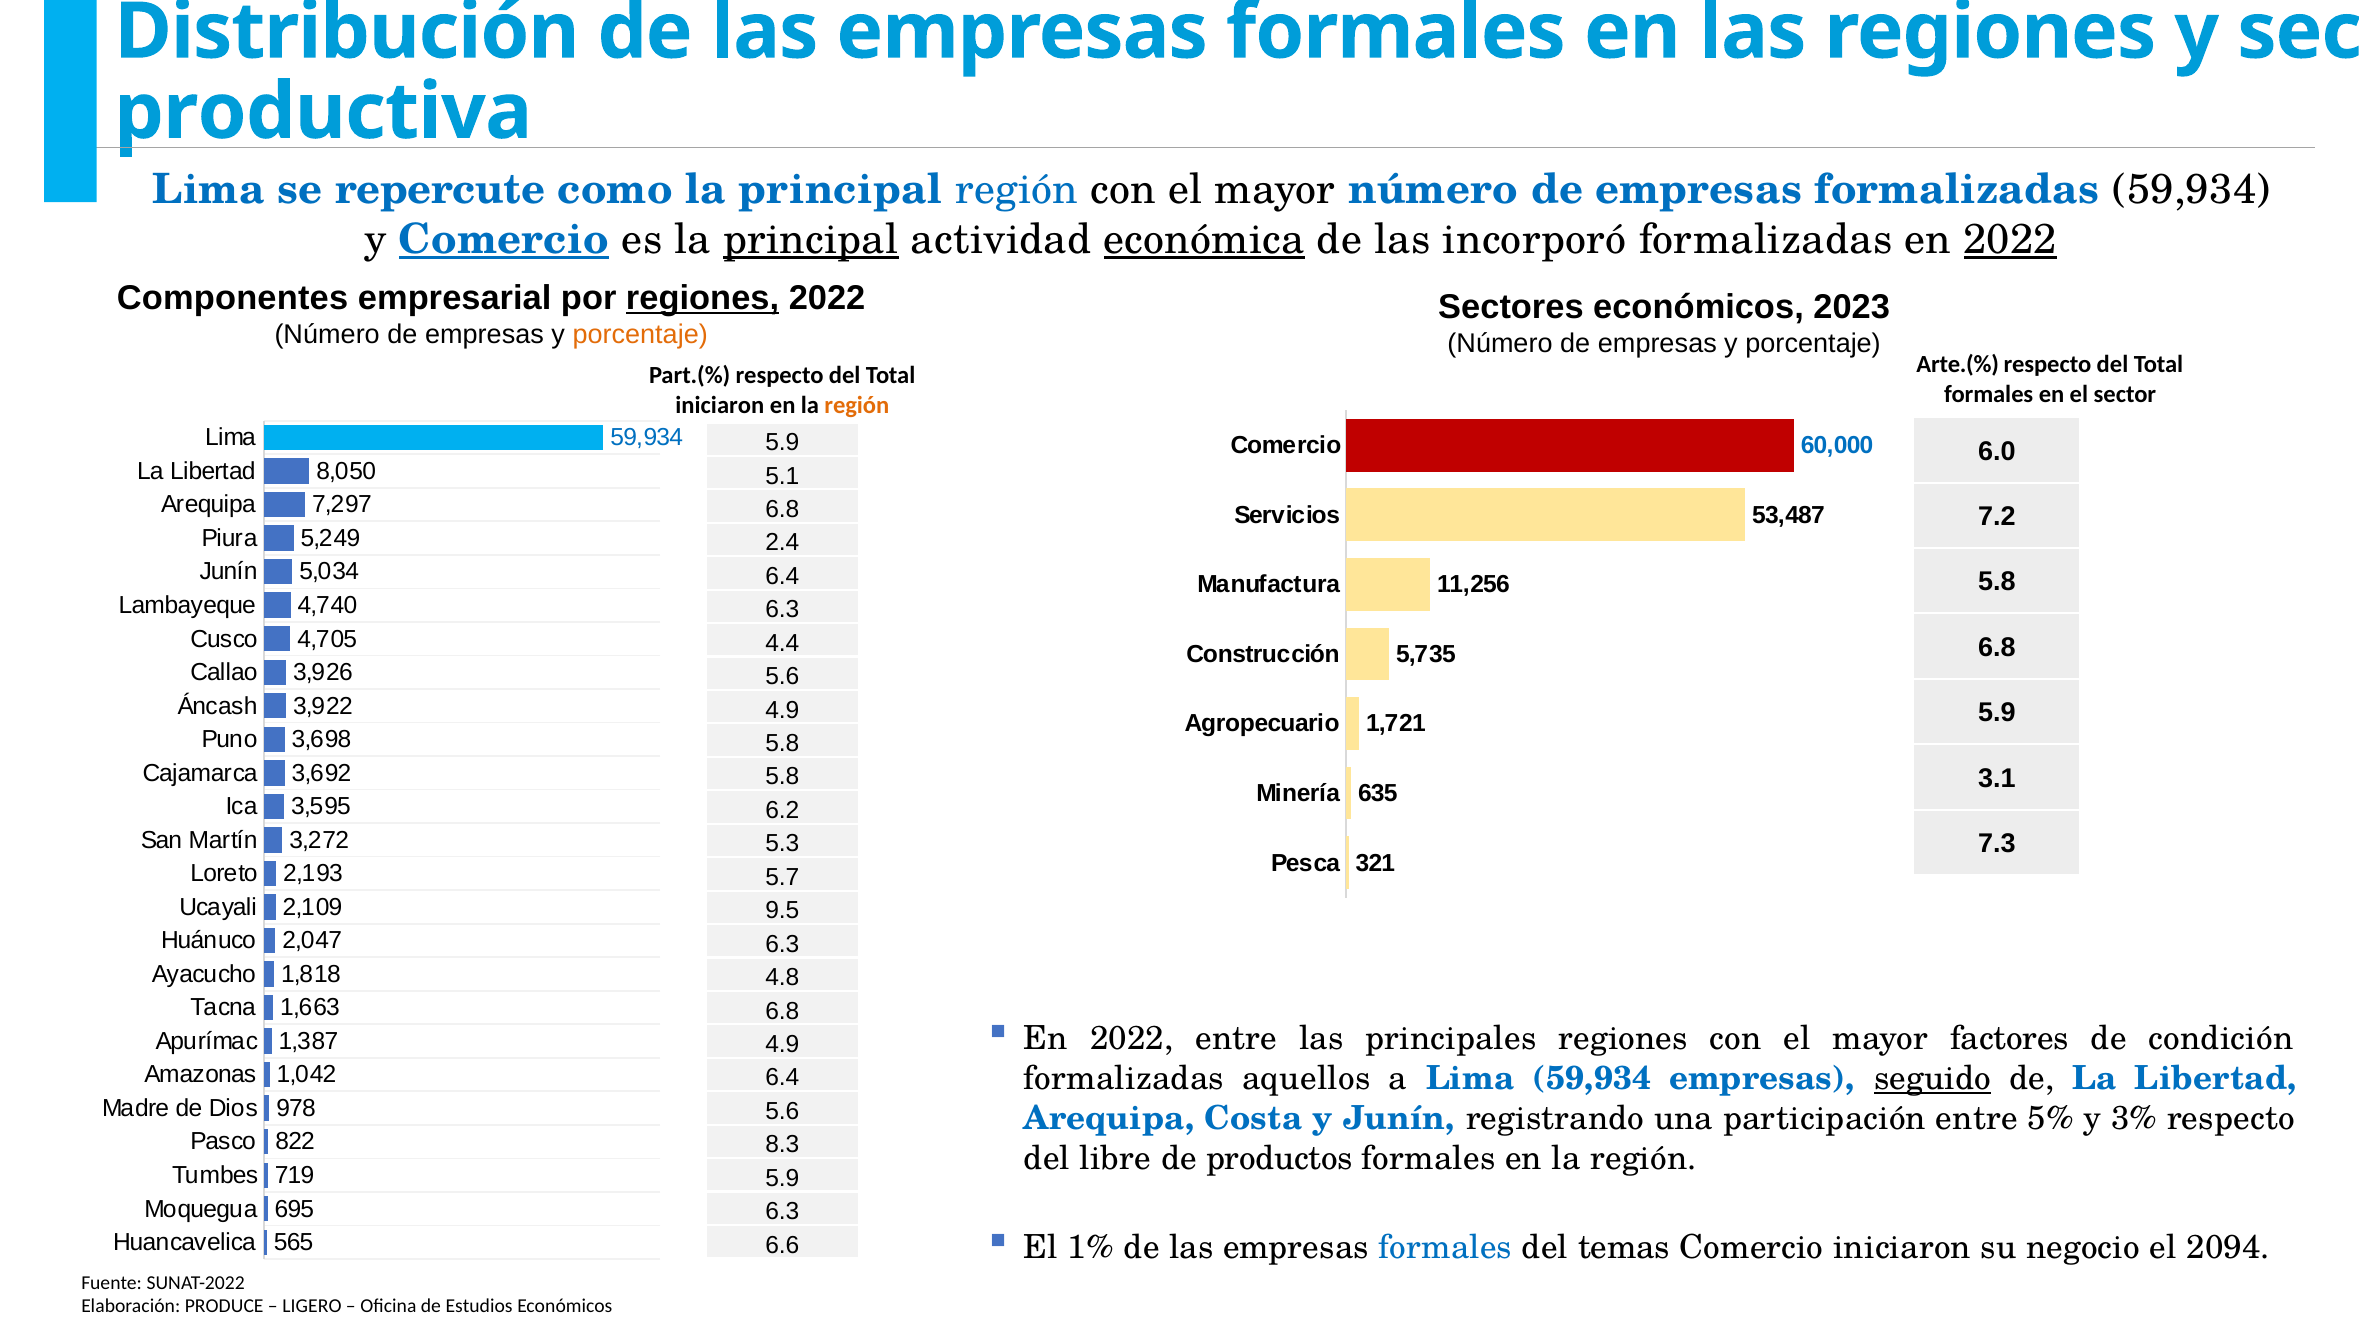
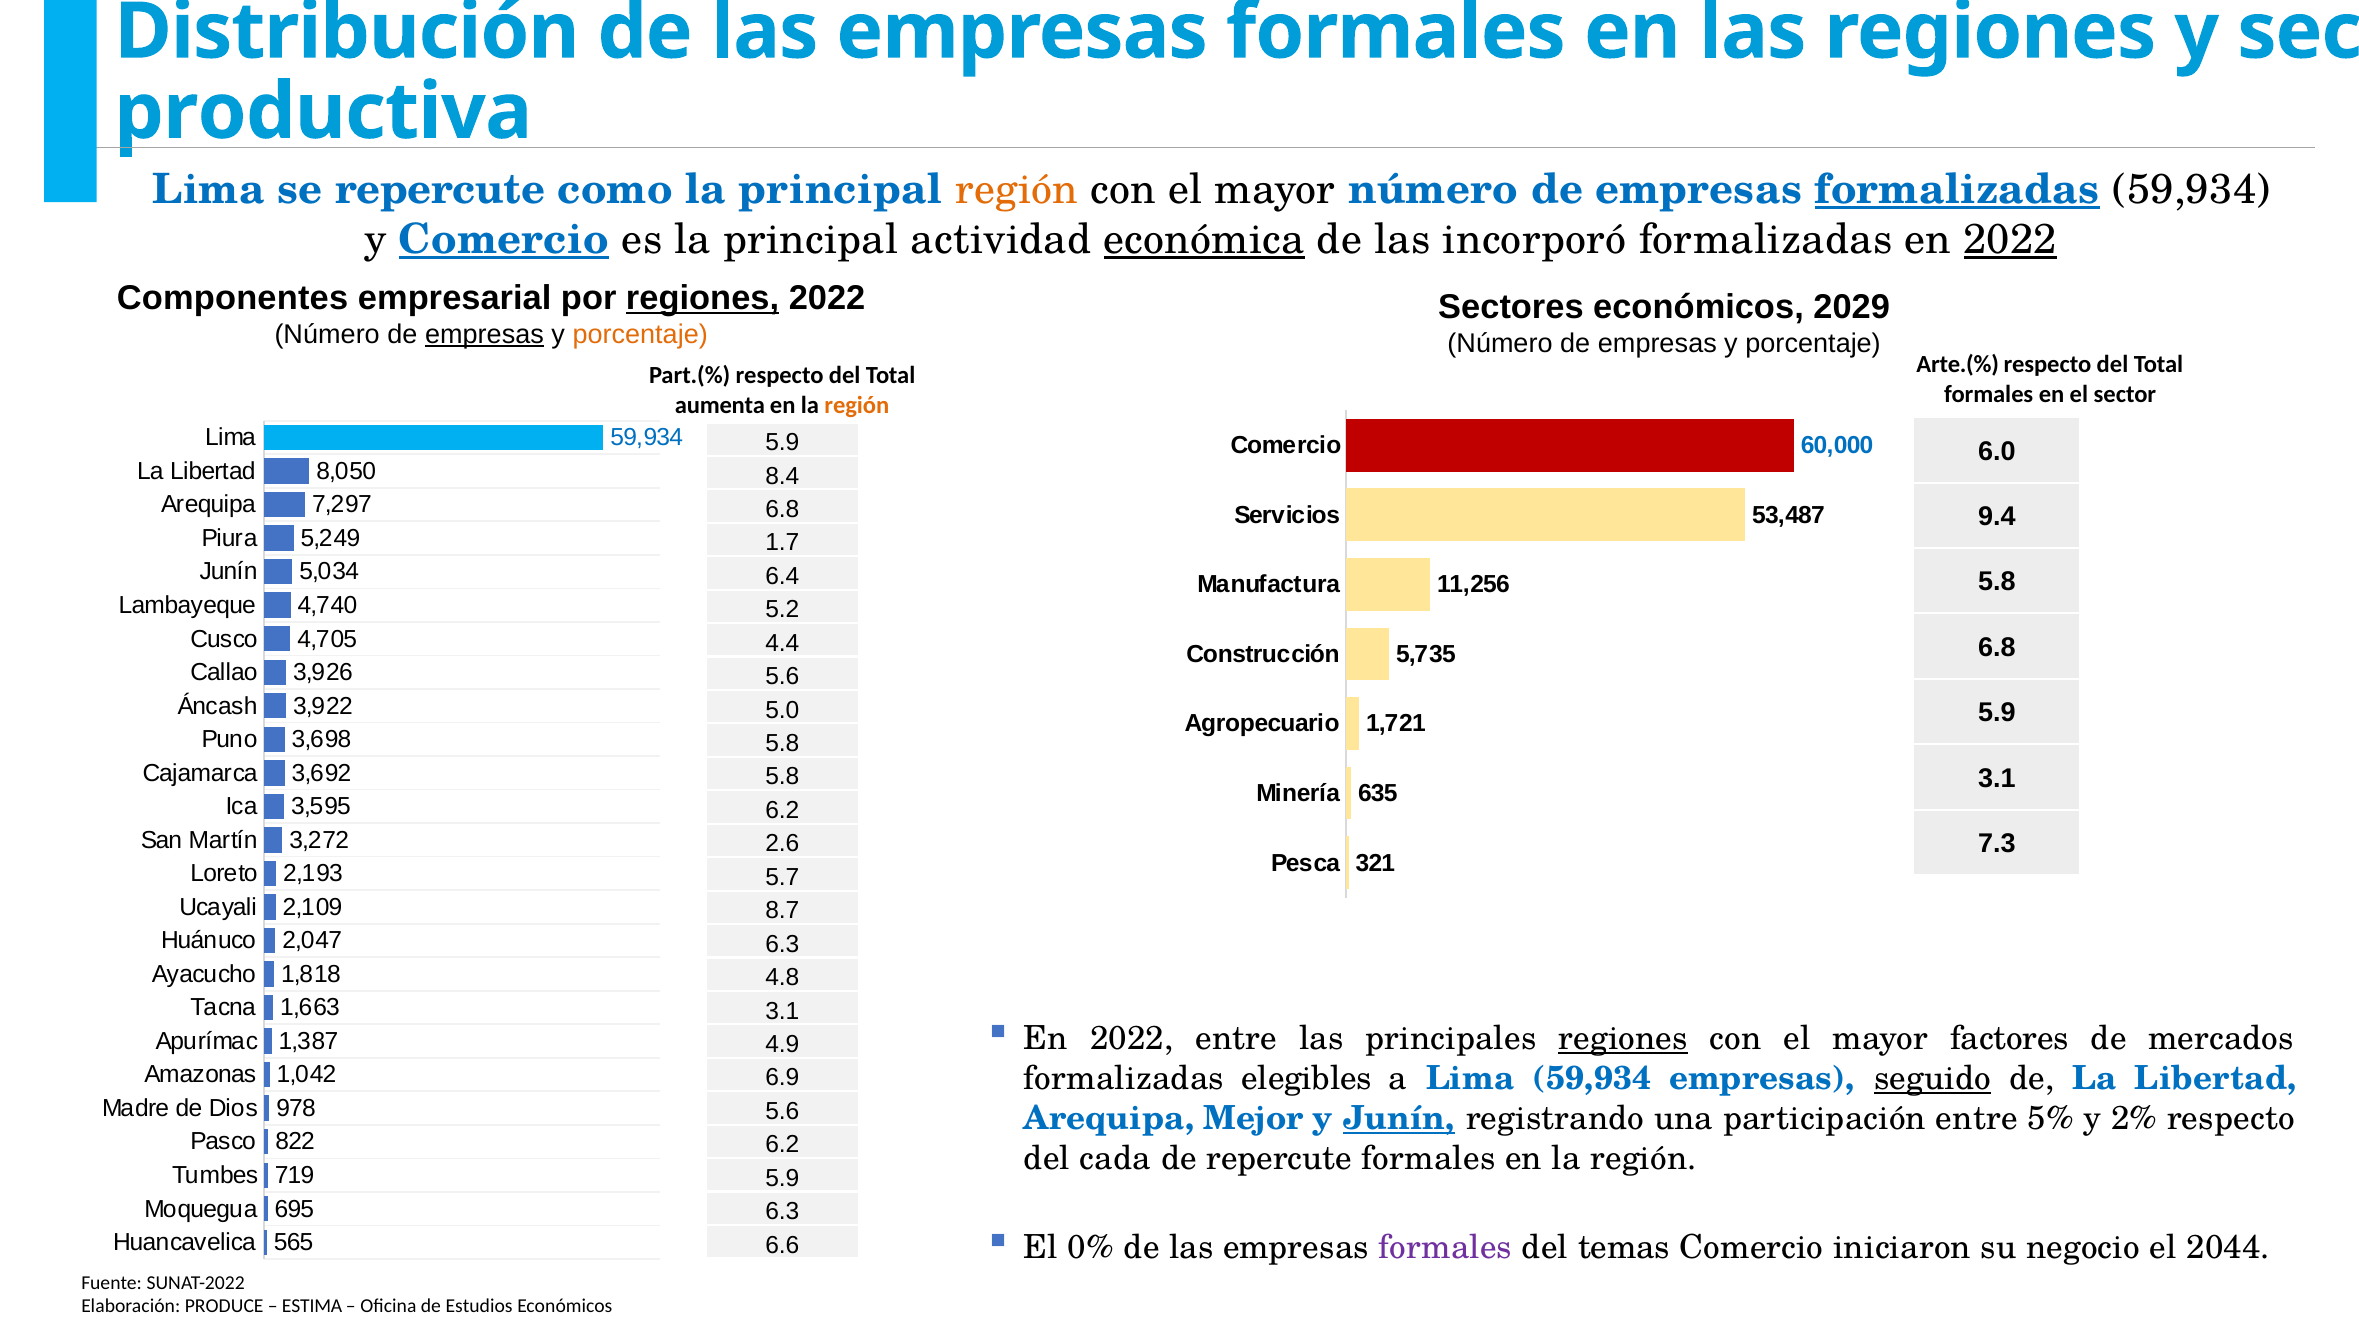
región colour: blue -> orange (1017, 190)
formalizadas underline: none -> present (1957, 190)
principal underline: present -> none (811, 240)
2023: 2023 -> 2029 (1852, 308)
empresas underline: none -> present (484, 335)
iniciaron: iniciaron -> aumenta (720, 405)
5.1: 5.1 -> 8.4 (782, 476)
7.2: 7.2 -> 9.4 (1997, 517)
2.4: 2.4 -> 1.7 (782, 543)
6.3: 6.3 -> 5.2 (782, 610)
4.9: 4.9 -> 5.0 (782, 710)
5.3: 5.3 -> 2.6 (782, 844)
9.5: 9.5 -> 8.7 (782, 911)
6.8: 6.8 -> 3.1 (782, 1011)
regiones underline: none -> present (1623, 1039)
condición: condición -> mercados (2221, 1039)
6.4: 6.4 -> 6.9 (782, 1078)
aquellos: aquellos -> elegibles (1307, 1079)
Costa: Costa -> Mejor (1254, 1118)
Junín underline: none -> present (1399, 1118)
3%: 3% -> 2% (2134, 1118)
8.3: 8.3 -> 6.2 (782, 1145)
libre: libre -> cada (1115, 1158)
de productos: productos -> repercute (1279, 1158)
1%: 1% -> 0% (1091, 1248)
formales colour: blue -> purple (1445, 1248)
2094: 2094 -> 2044 (2228, 1248)
LIGERO: LIGERO -> ESTIMA (312, 1306)
